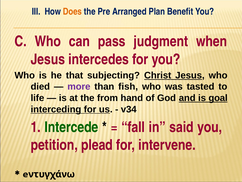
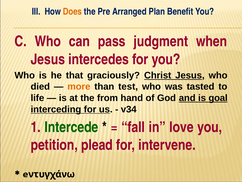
subjecting: subjecting -> graciously (114, 75)
more colour: purple -> orange (79, 86)
fish: fish -> test (128, 86)
said: said -> love (181, 127)
